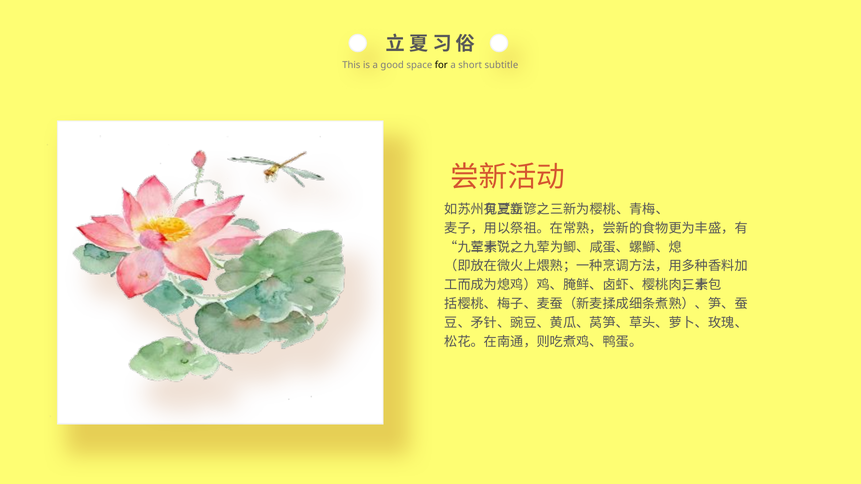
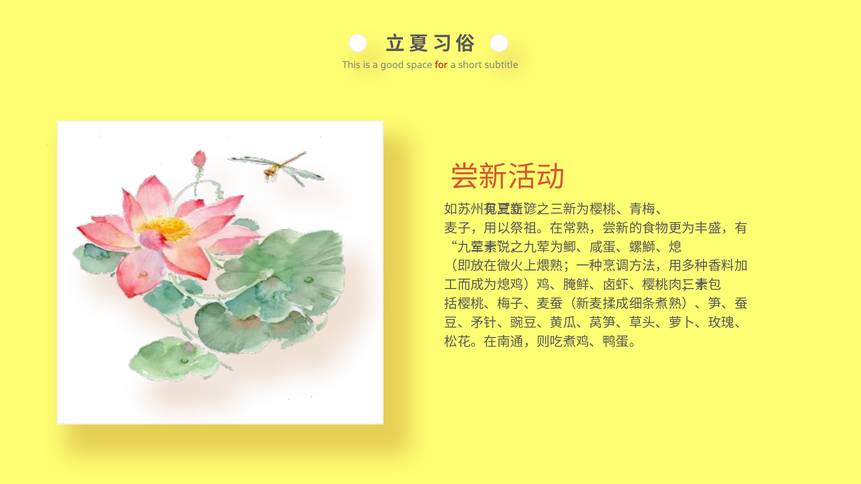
for colour: black -> red (441, 65)
